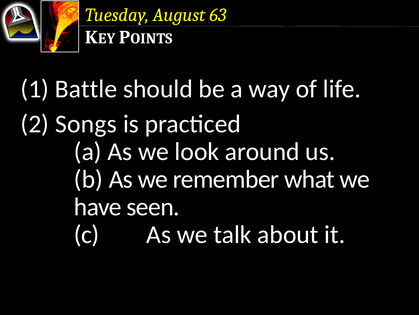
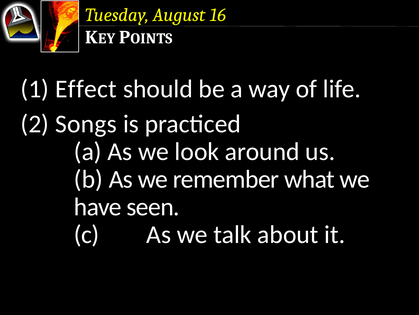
63: 63 -> 16 (218, 15)
Battle: Battle -> Effect (86, 89)
